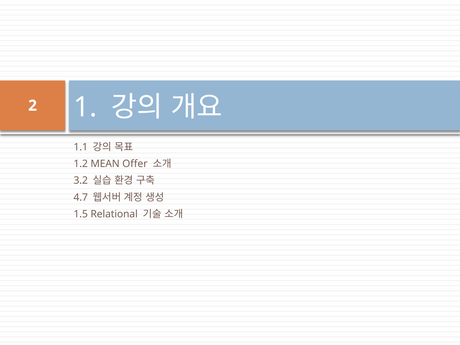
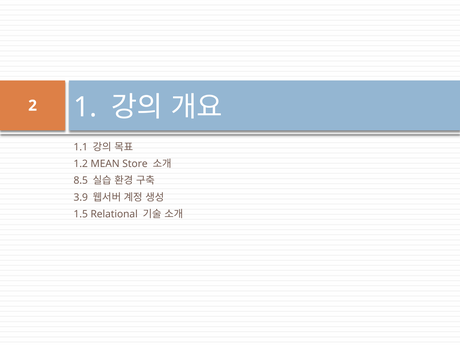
Offer: Offer -> Store (135, 164)
3.2: 3.2 -> 8.5 (81, 181)
4.7: 4.7 -> 3.9 (81, 197)
